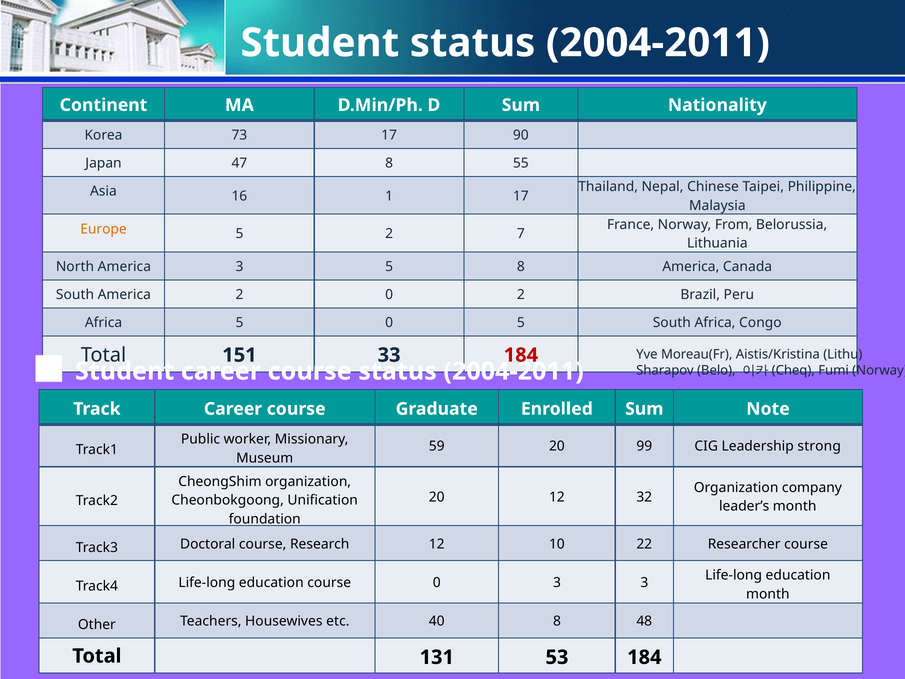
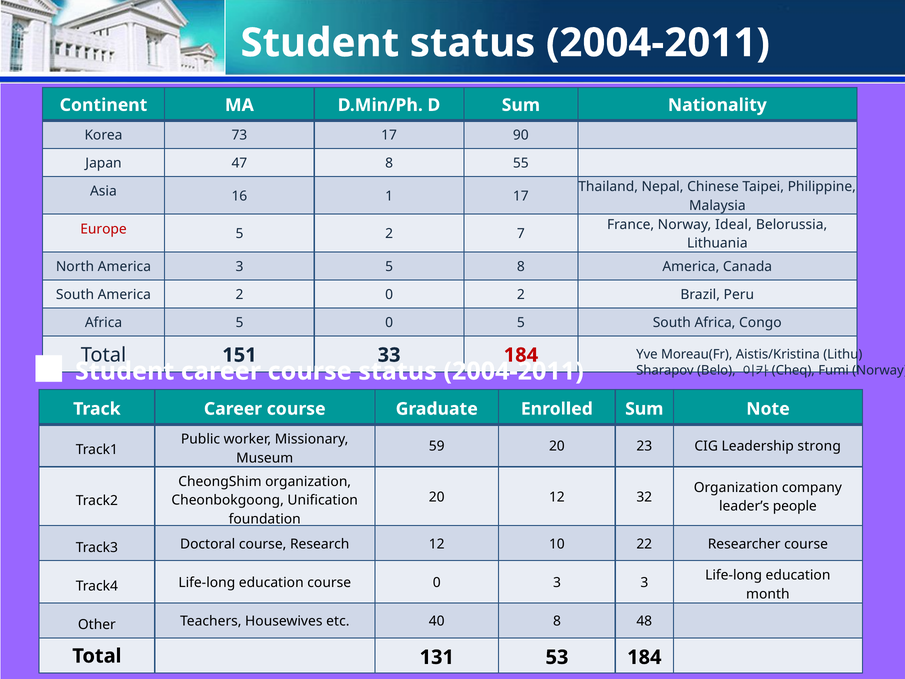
From: From -> Ideal (734, 224)
Europe colour: orange -> red (104, 229)
99: 99 -> 23 (644, 446)
leader’s month: month -> people (795, 506)
